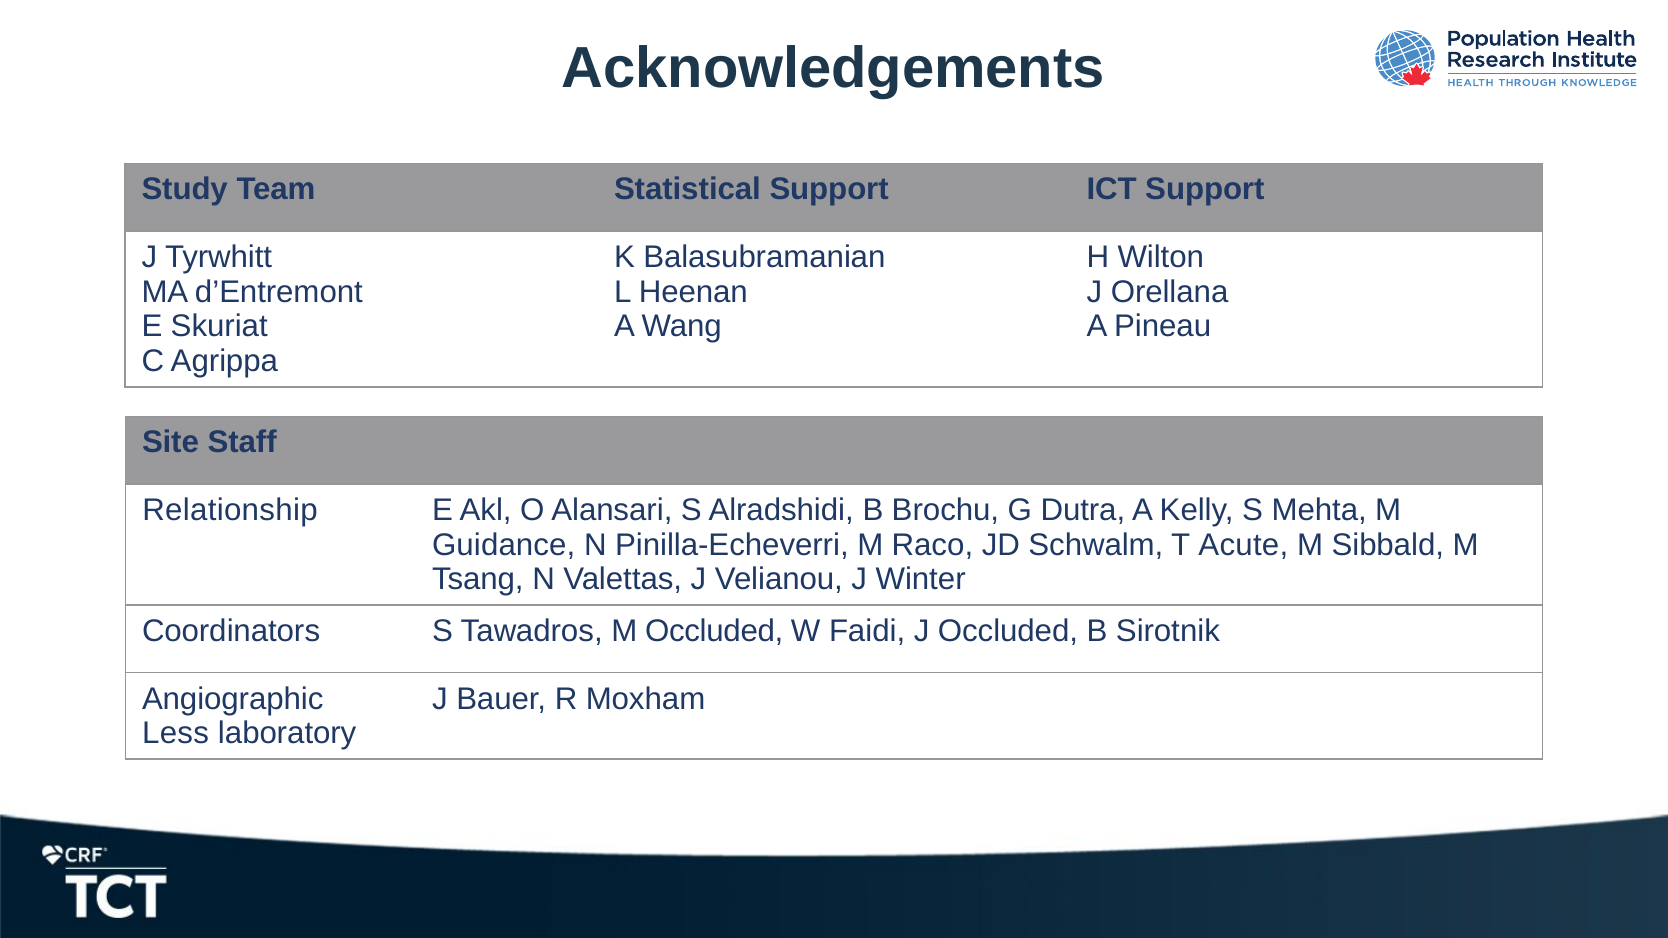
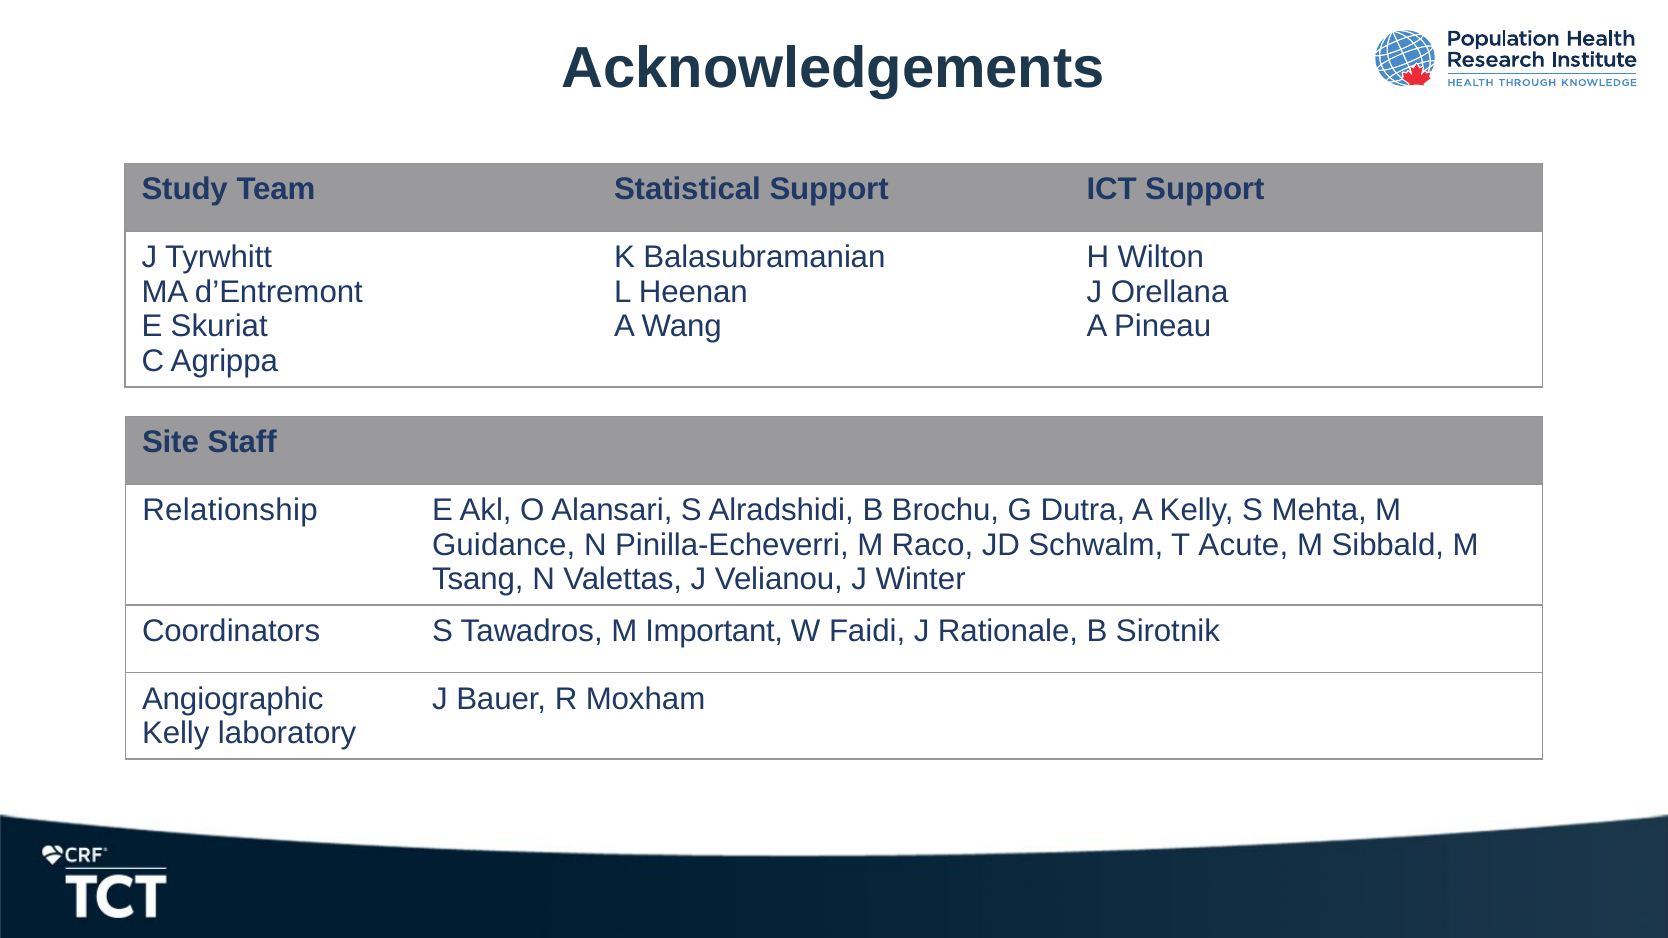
M Occluded: Occluded -> Important (714, 631)
J Occluded: Occluded -> Rationale (1008, 631)
Less: Less -> Kelly (176, 734)
